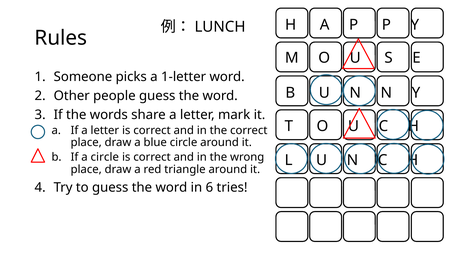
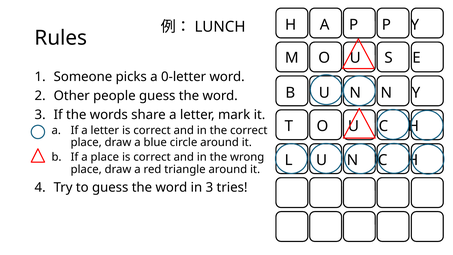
1-letter: 1-letter -> 0-letter (184, 77)
a circle: circle -> place (105, 157)
in 6: 6 -> 3 (209, 187)
